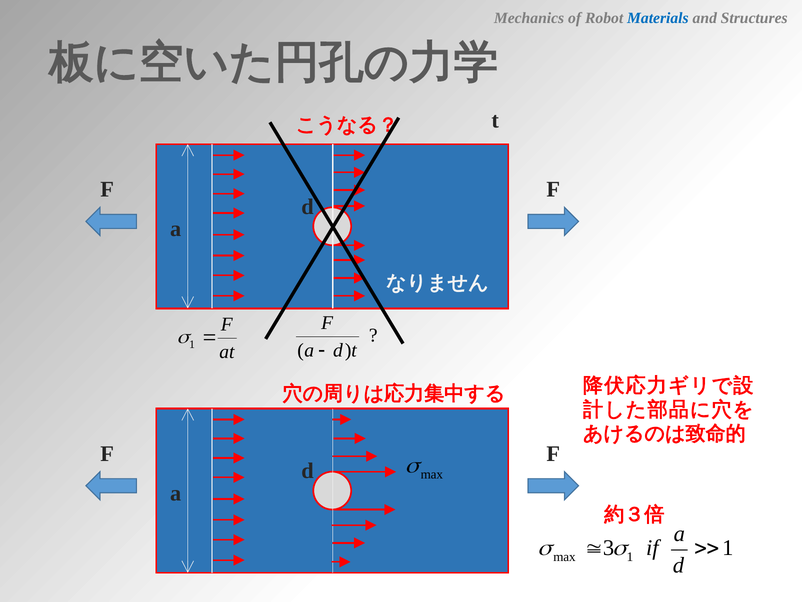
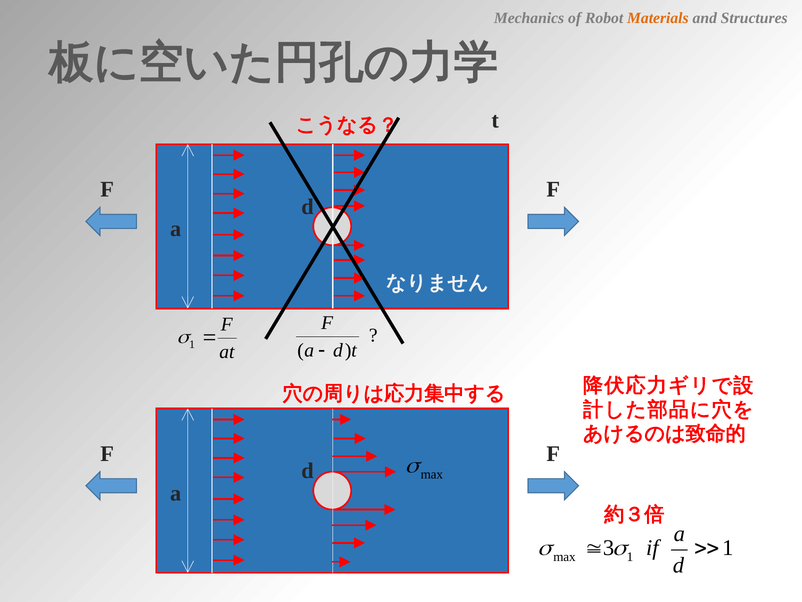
Materials colour: blue -> orange (658, 18)
